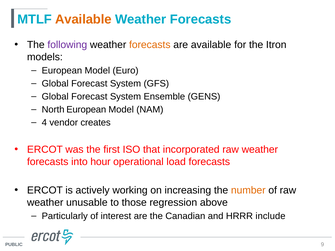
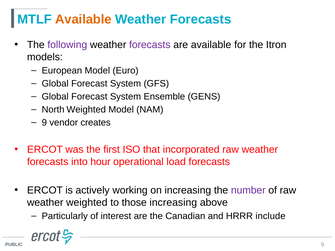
forecasts colour: orange -> purple (150, 45)
North European: European -> Weighted (86, 110)
4: 4 -> 9 (44, 123)
number colour: orange -> purple (248, 191)
weather unusable: unusable -> weighted (87, 203)
those regression: regression -> increasing (173, 203)
